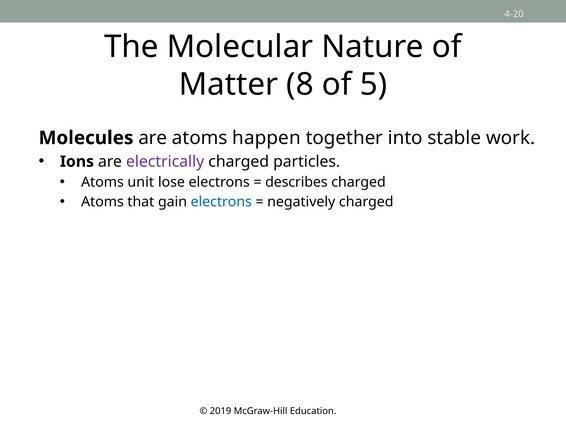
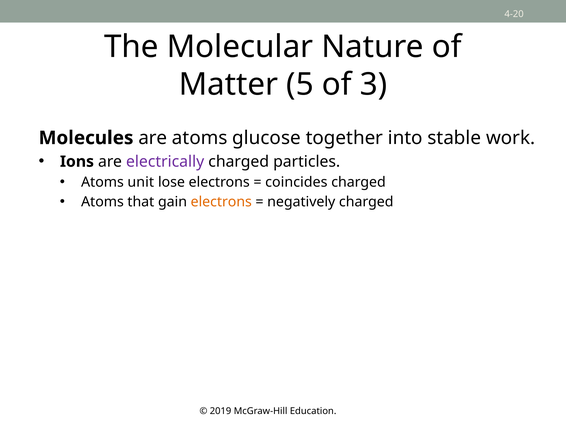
8: 8 -> 5 (300, 85)
5: 5 -> 3 (373, 85)
happen: happen -> glucose (267, 138)
describes: describes -> coincides (296, 182)
electrons colour: blue -> orange (221, 202)
